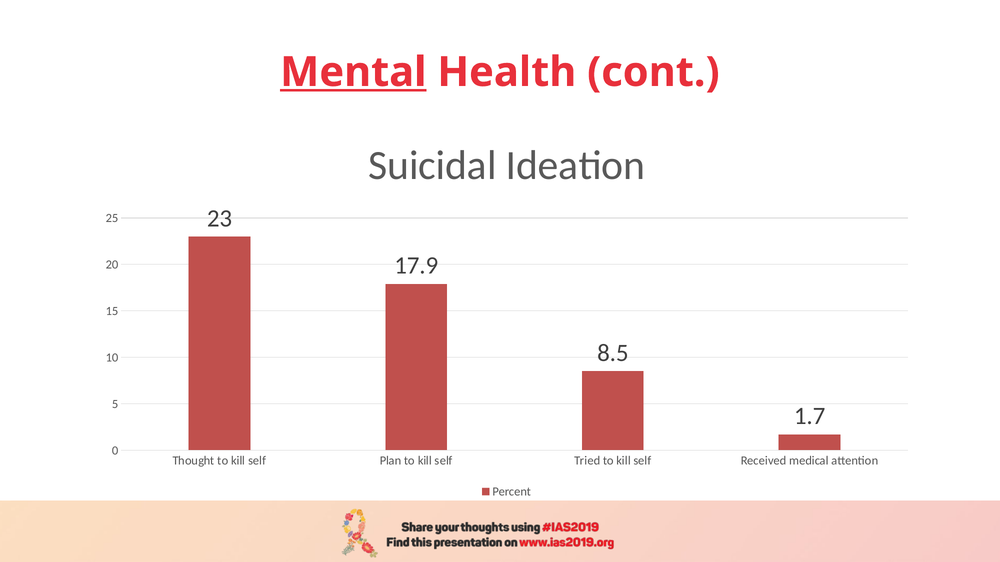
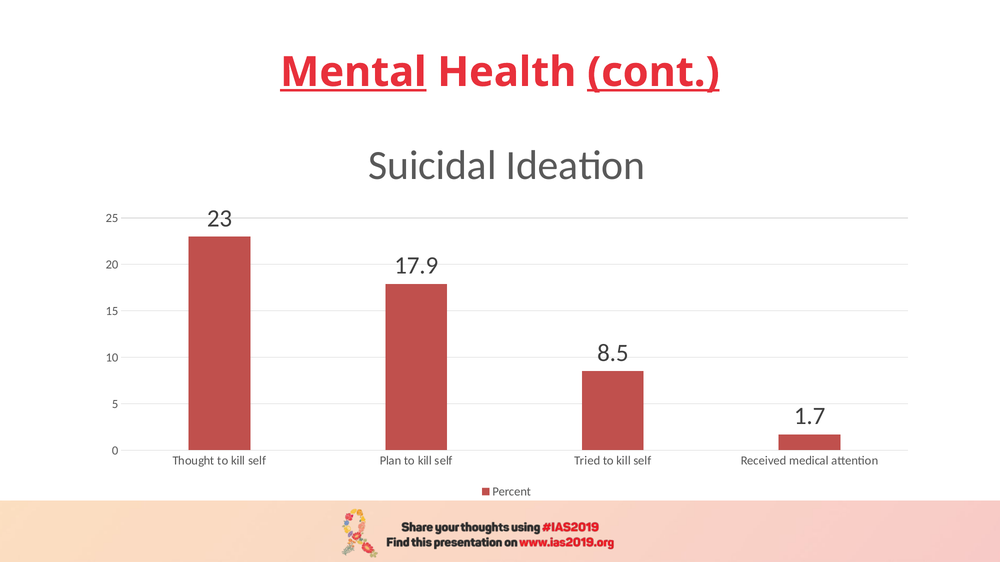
cont underline: none -> present (653, 72)
